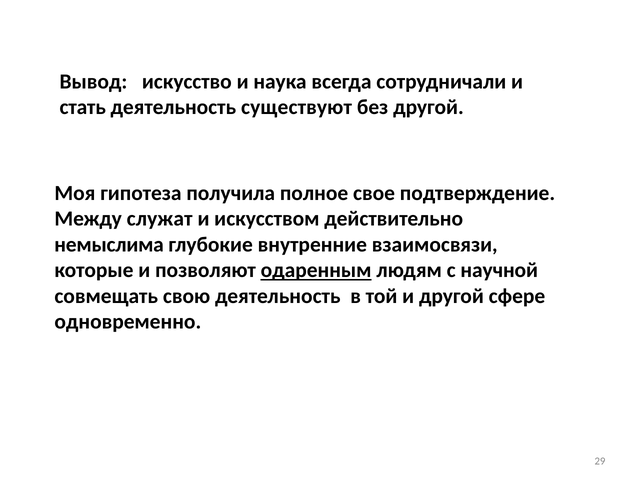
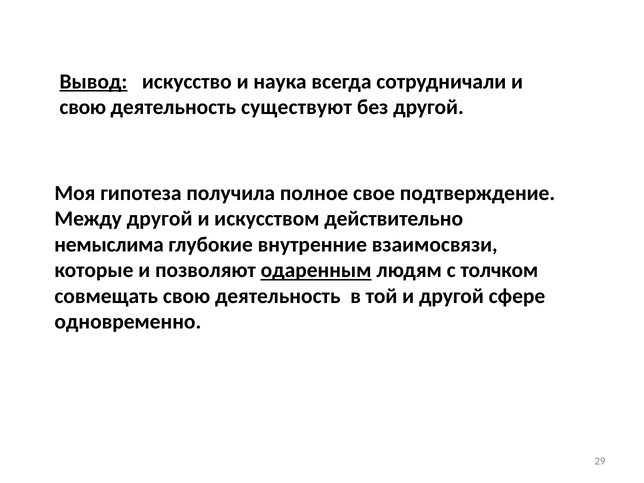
Вывод underline: none -> present (93, 82)
стать: стать -> свою (83, 107)
Между служат: служат -> другой (160, 219)
научной: научной -> толчком (499, 270)
